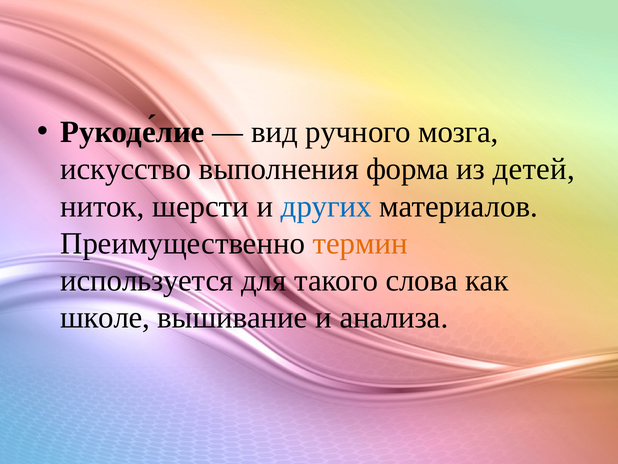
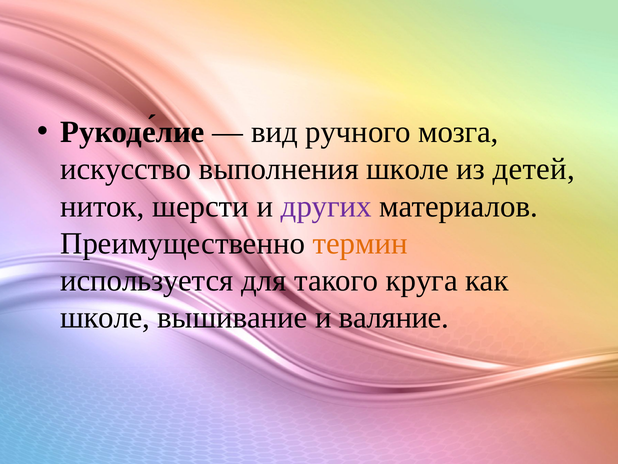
выполнения форма: форма -> школе (408, 169)
других colour: blue -> purple (326, 206)
слова: слова -> круга (422, 280)
анализа: анализа -> валяние (394, 317)
